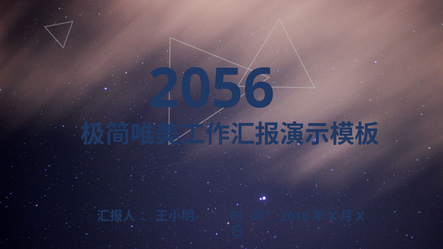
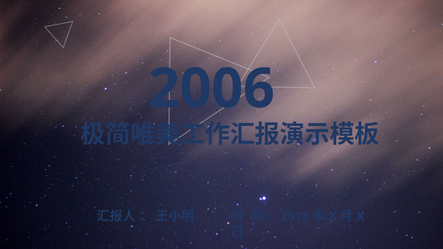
2056: 2056 -> 2006 (211, 89)
